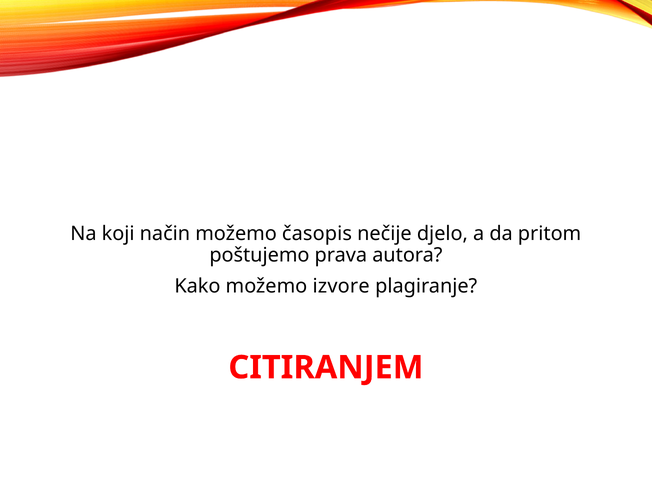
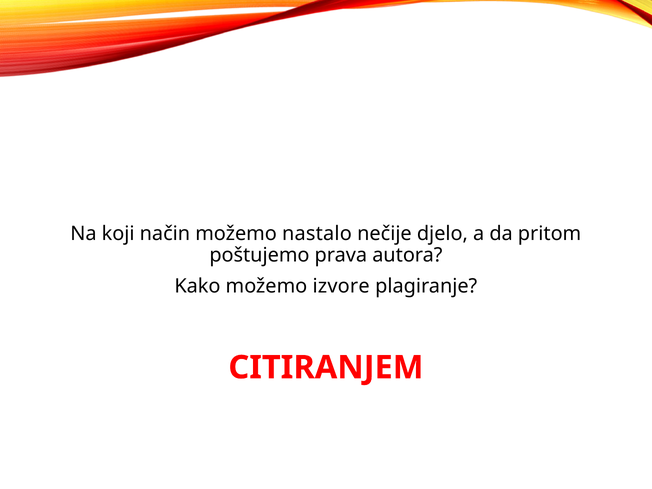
časopis: časopis -> nastalo (317, 234)
